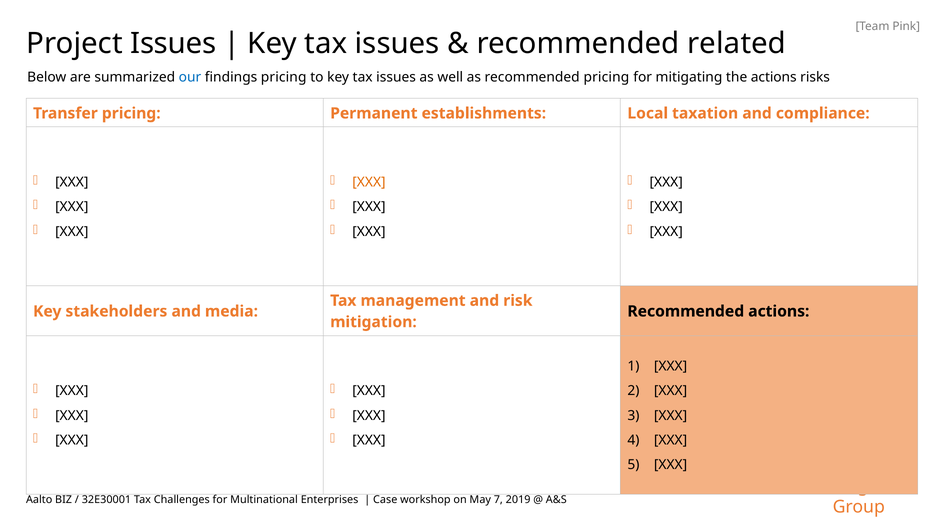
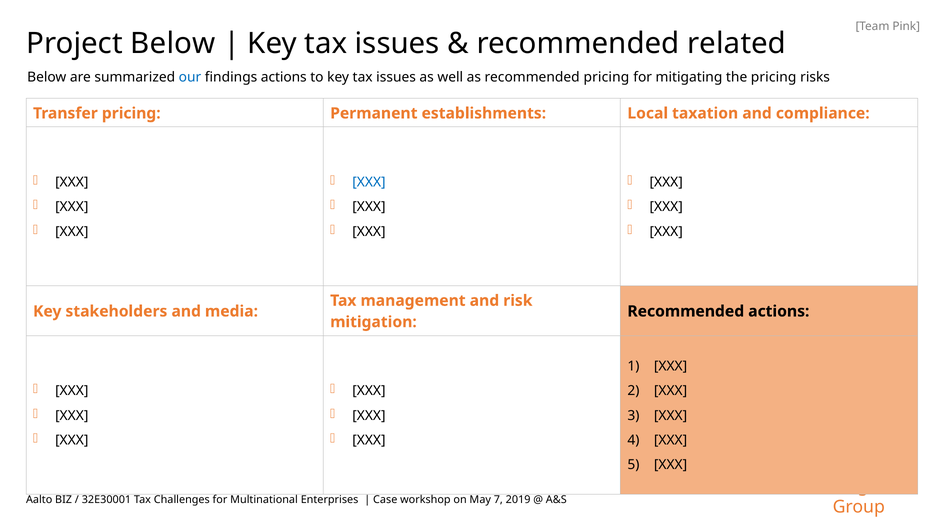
Project Issues: Issues -> Below (173, 44)
findings pricing: pricing -> actions (284, 77)
the actions: actions -> pricing (774, 77)
XXX colour: orange -> blue (369, 182)
